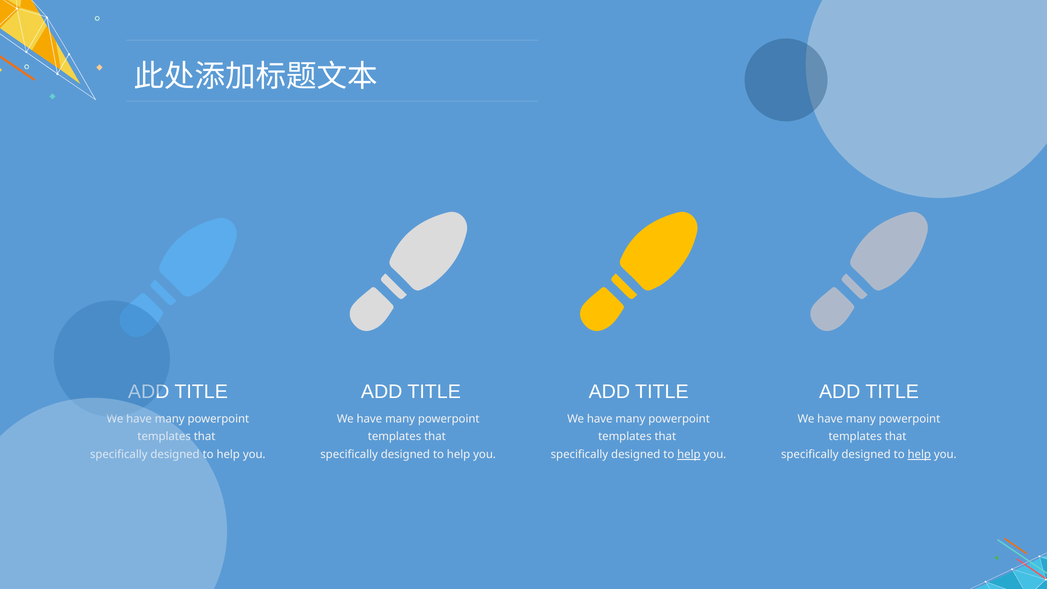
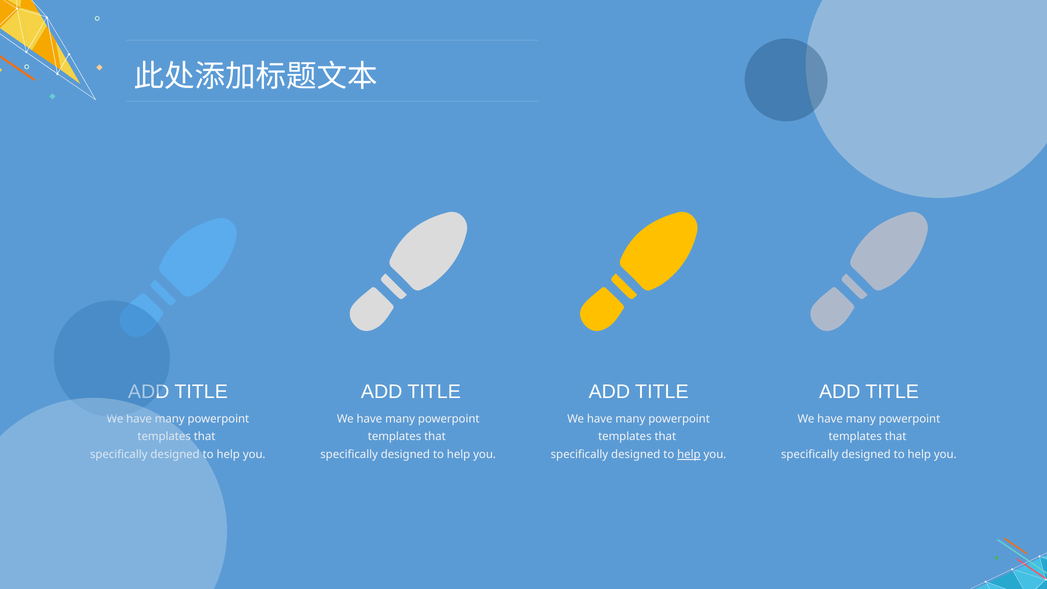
help underline: present -> none (919, 455)
